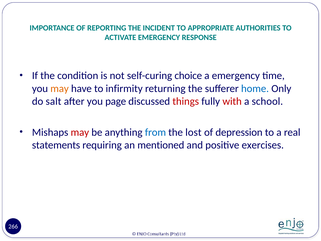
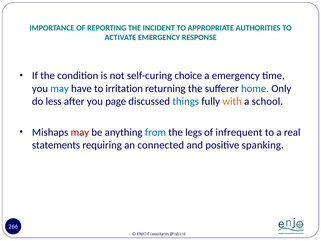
may colour: orange -> blue (60, 88)
infirmity: infirmity -> irritation (124, 88)
salt: salt -> less (54, 101)
things colour: red -> blue (186, 101)
with colour: red -> orange (232, 101)
lost: lost -> legs (194, 132)
depression: depression -> infrequent (239, 132)
mentioned: mentioned -> connected (161, 145)
exercises: exercises -> spanking (263, 145)
